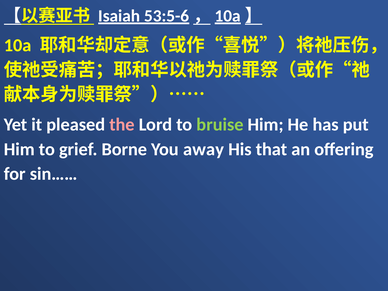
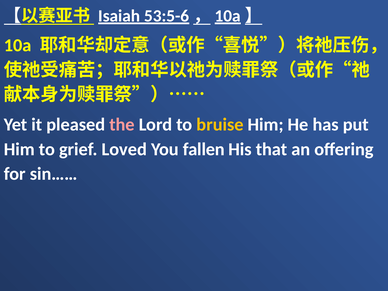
bruise colour: light green -> yellow (220, 125)
Borne: Borne -> Loved (124, 149)
away: away -> fallen (204, 149)
